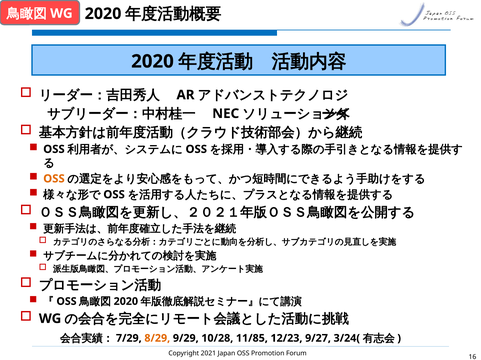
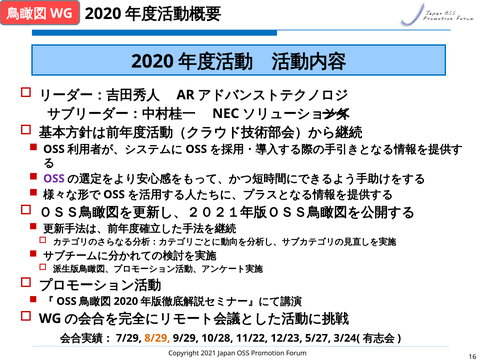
OSS colour: orange -> purple (54, 179)
11/85: 11/85 -> 11/22 (252, 339)
9/27: 9/27 -> 5/27 (318, 339)
